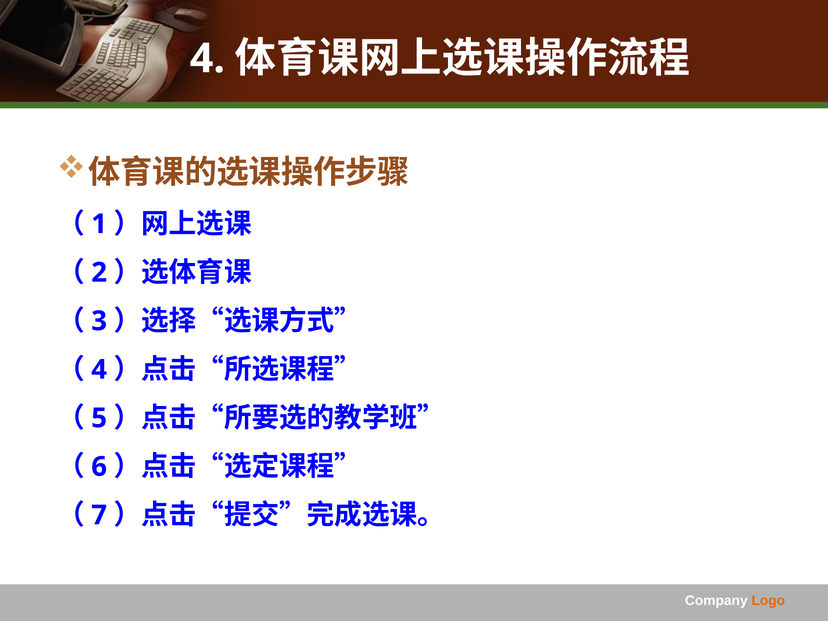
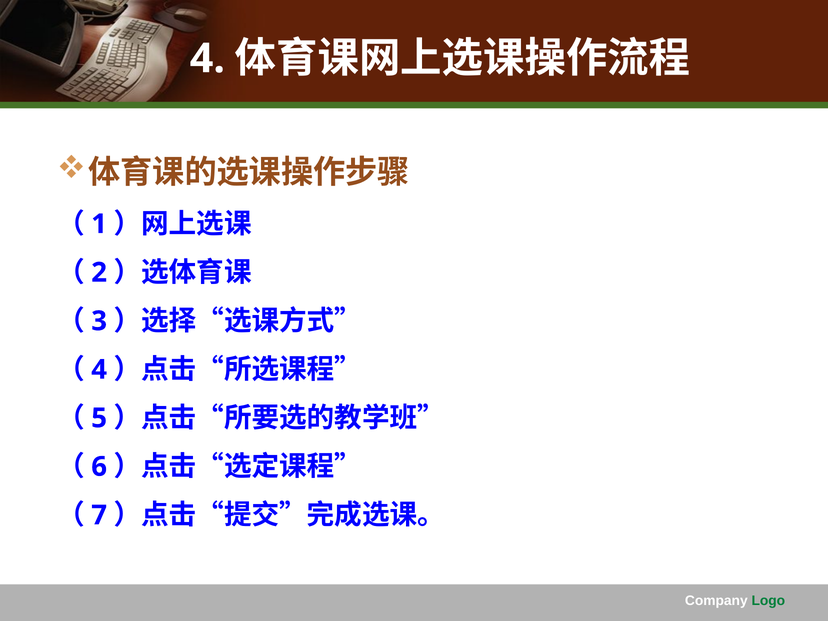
Logo colour: orange -> green (768, 601)
